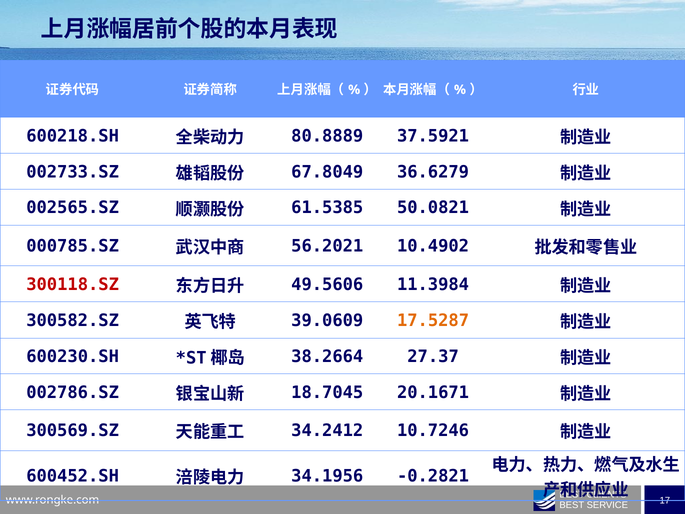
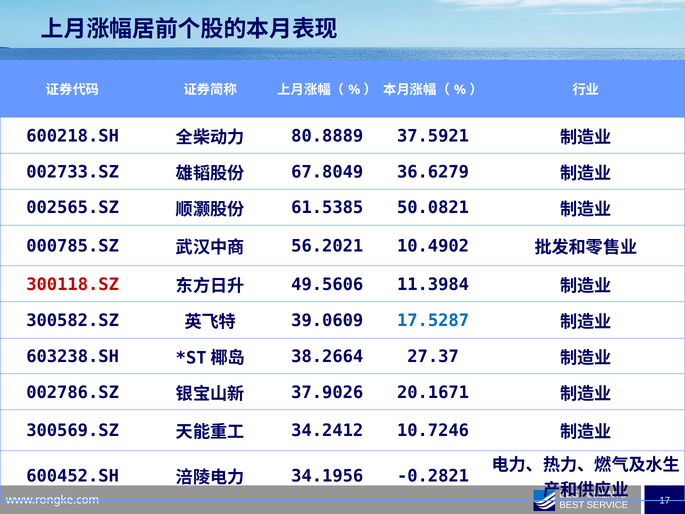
17.5287 colour: orange -> blue (433, 320)
600230.SH: 600230.SH -> 603238.SH (73, 356)
18.7045: 18.7045 -> 37.9026 (327, 392)
